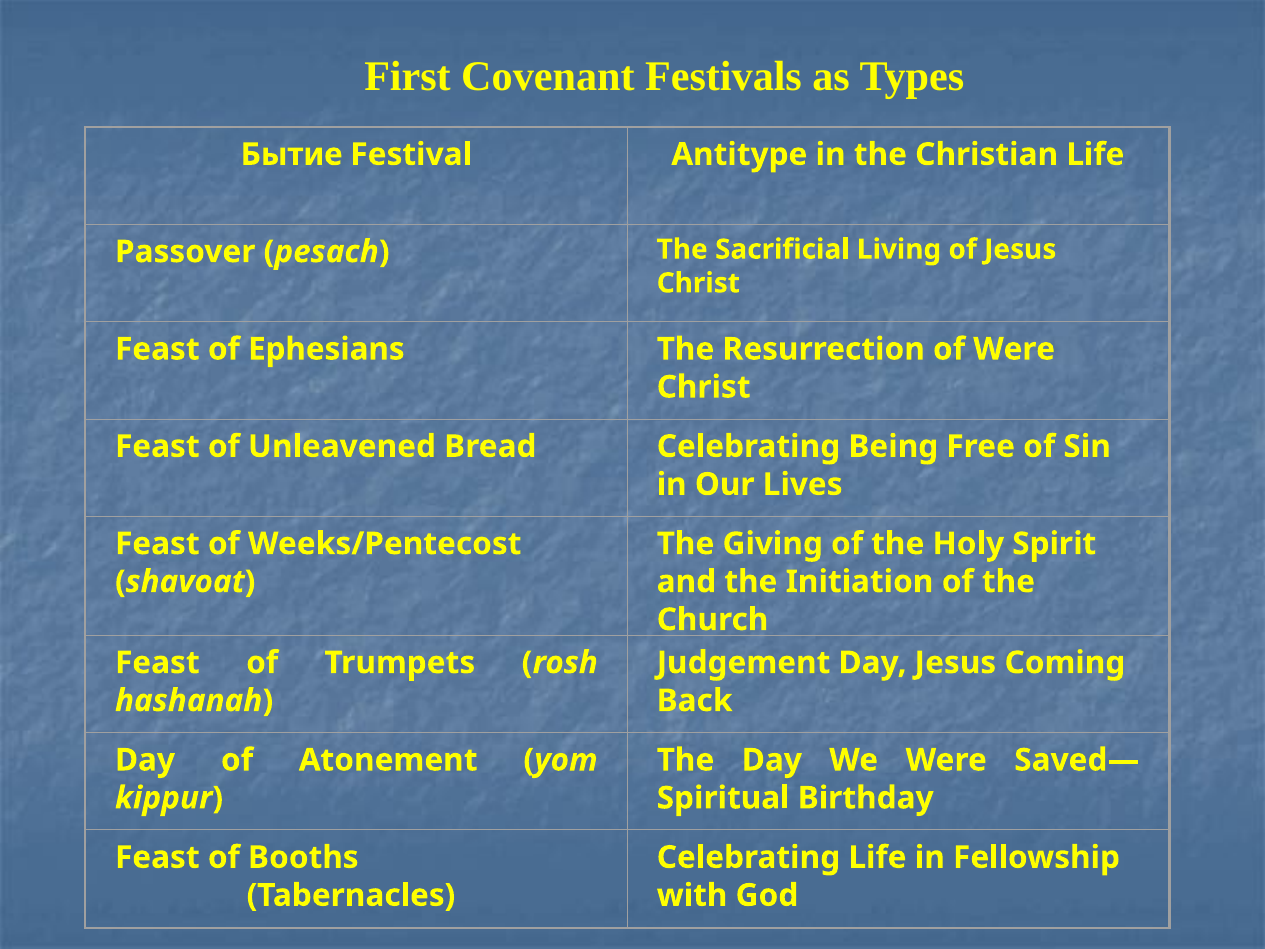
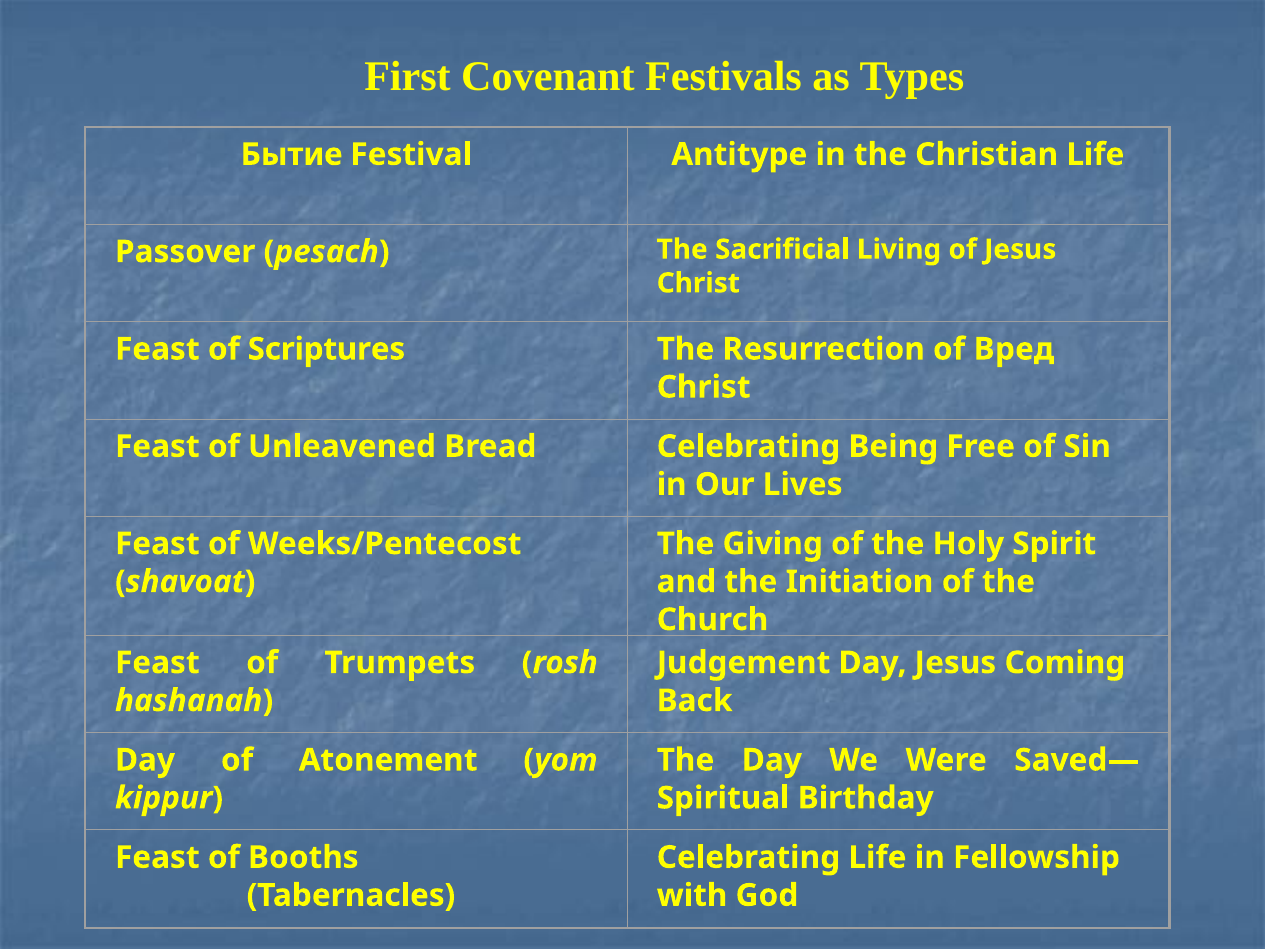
Ephesians: Ephesians -> Scriptures (326, 349)
of Were: Were -> Вред (1014, 349)
